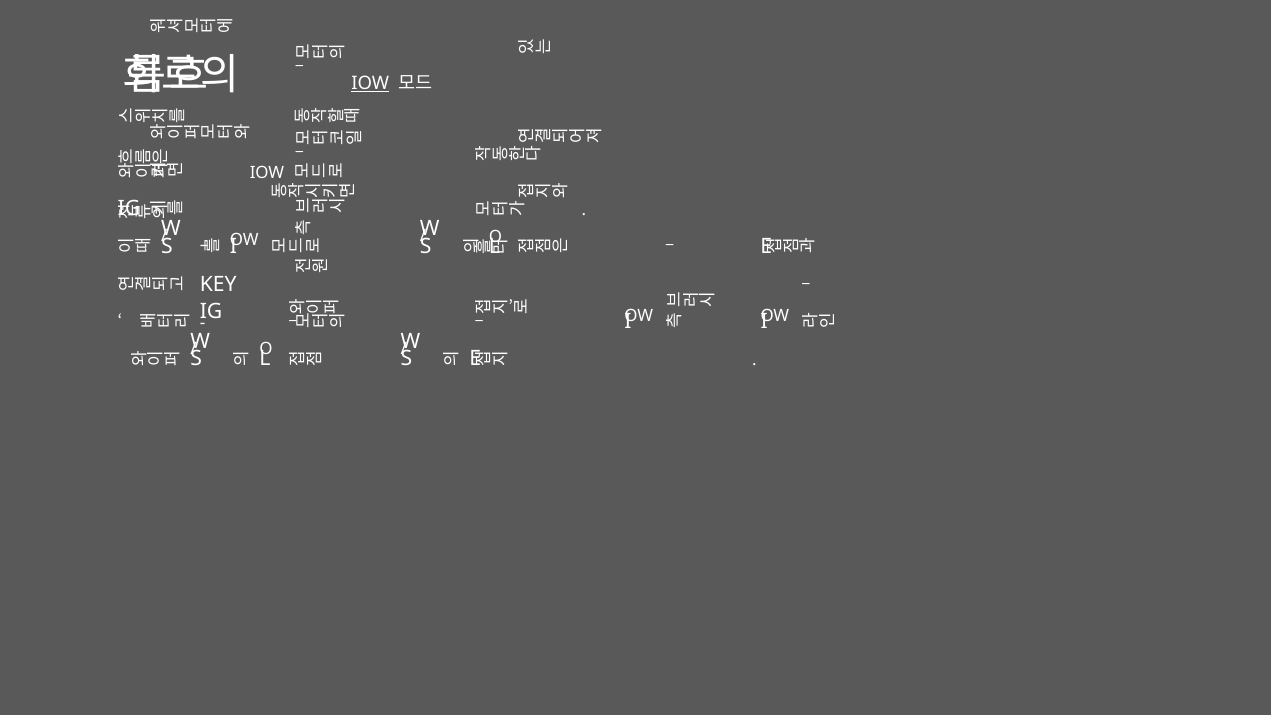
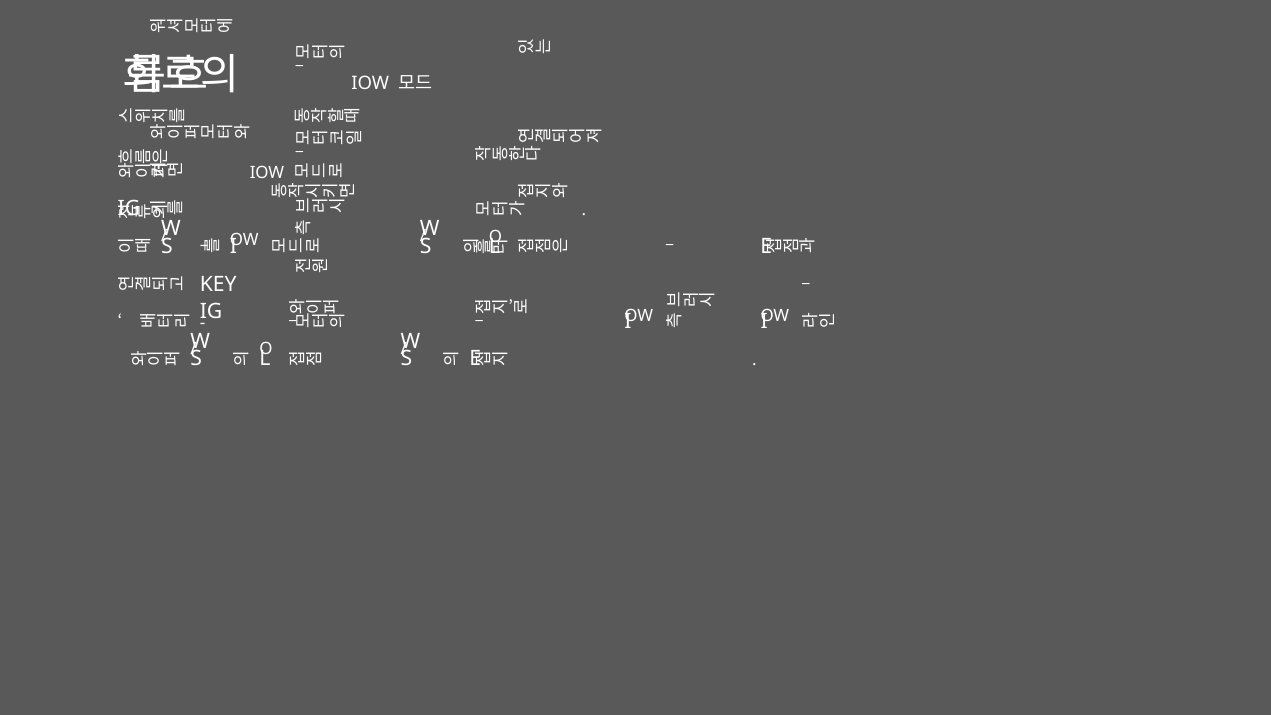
IOW underline: present -> none (370, 83)
